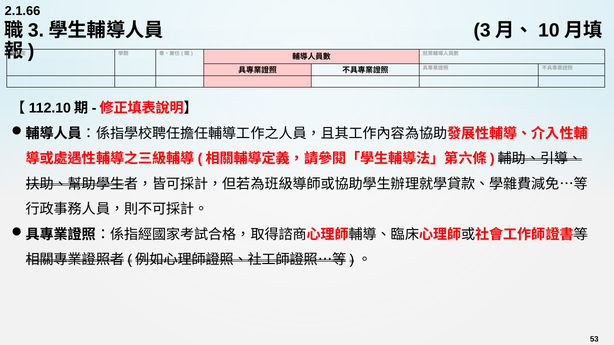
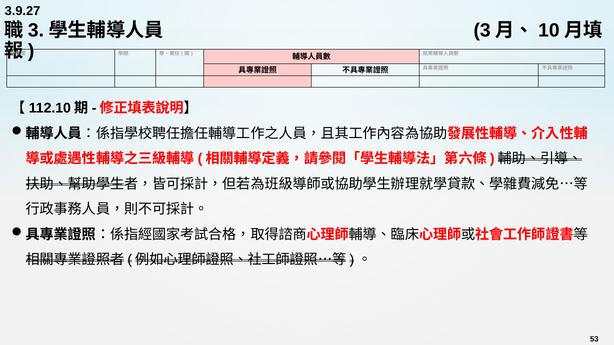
2.1.66: 2.1.66 -> 3.9.27 (22, 11)
